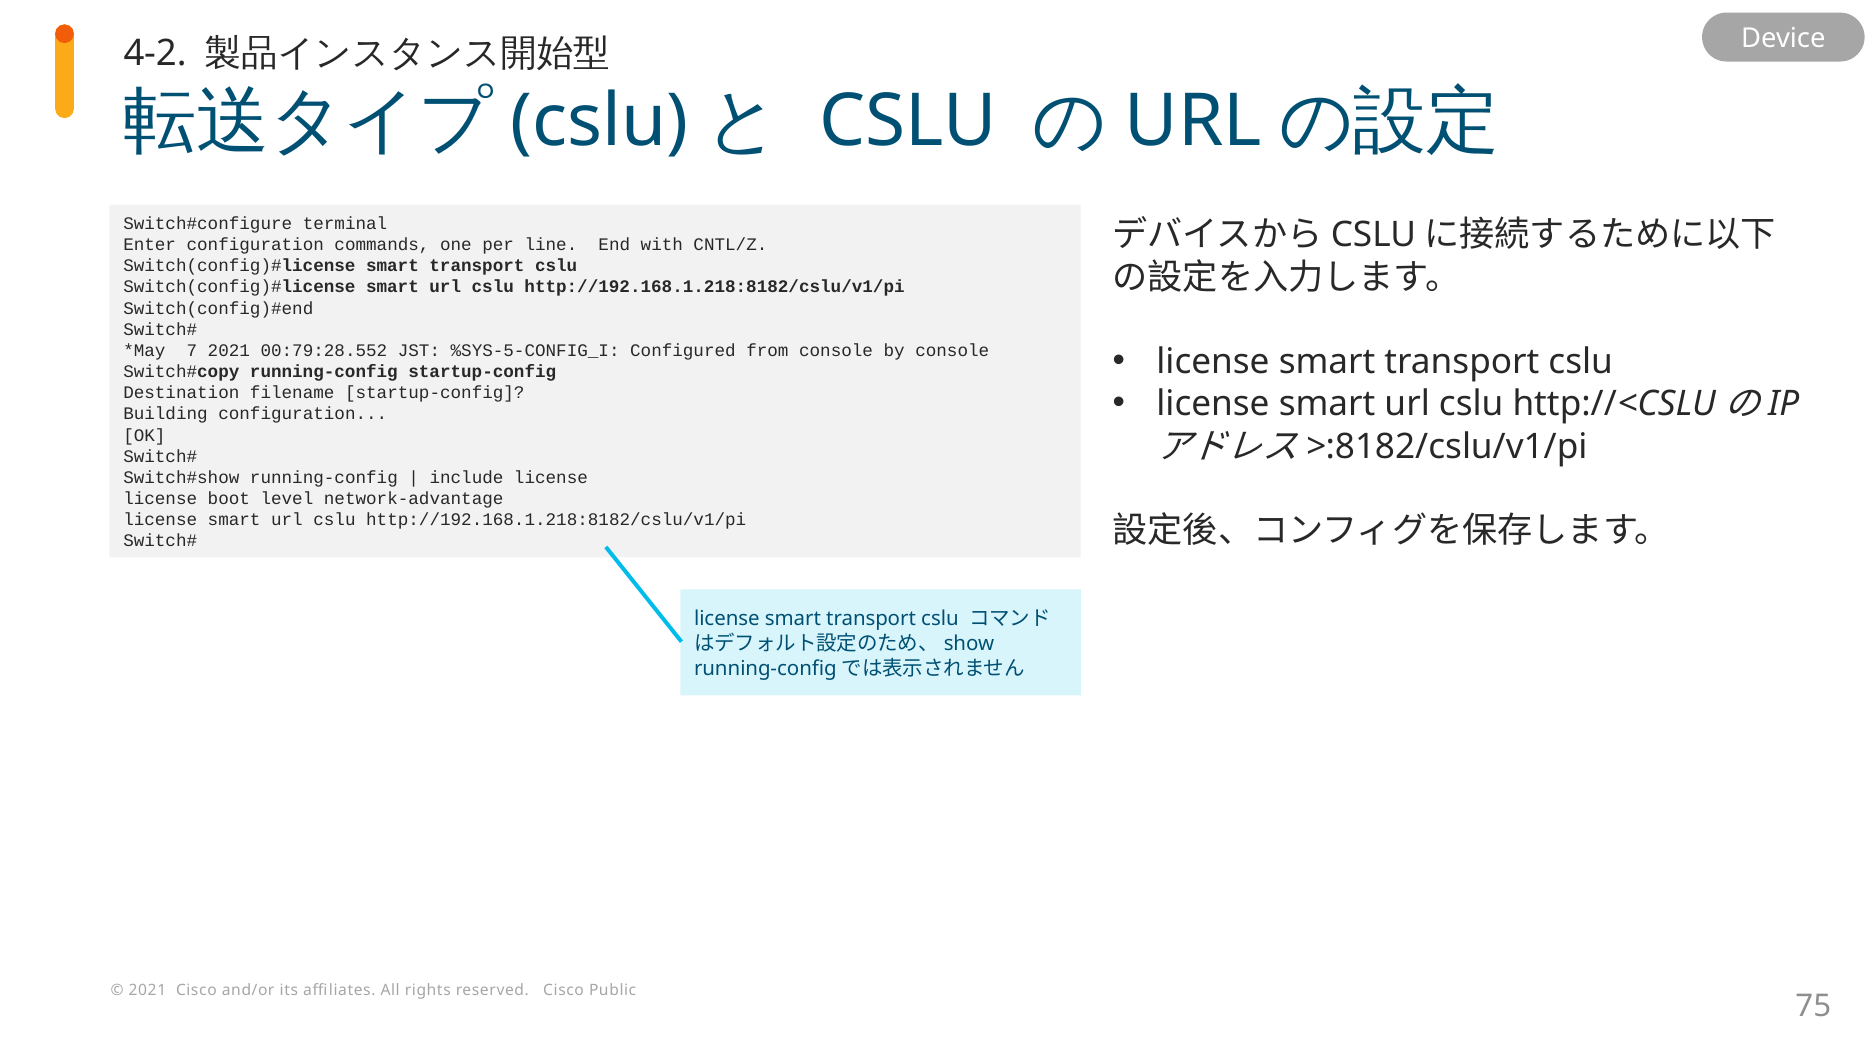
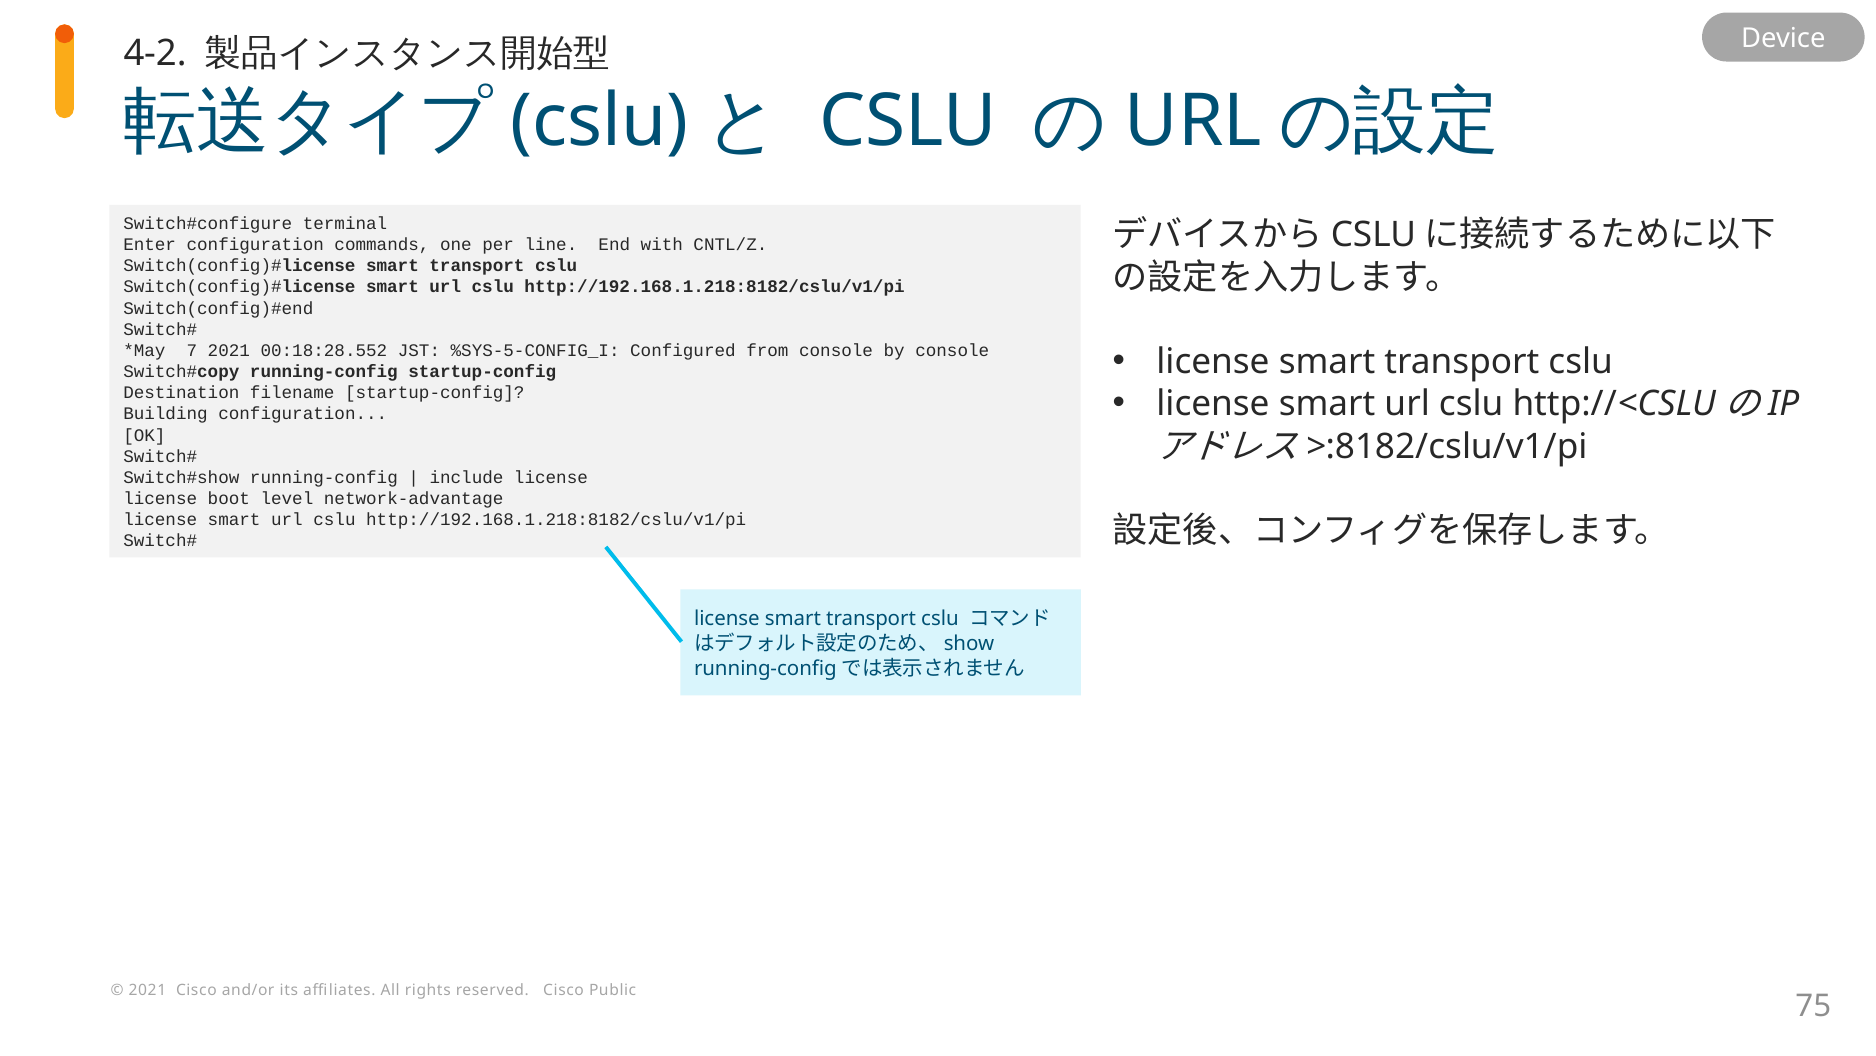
00:79:28.552: 00:79:28.552 -> 00:18:28.552 (324, 350)
